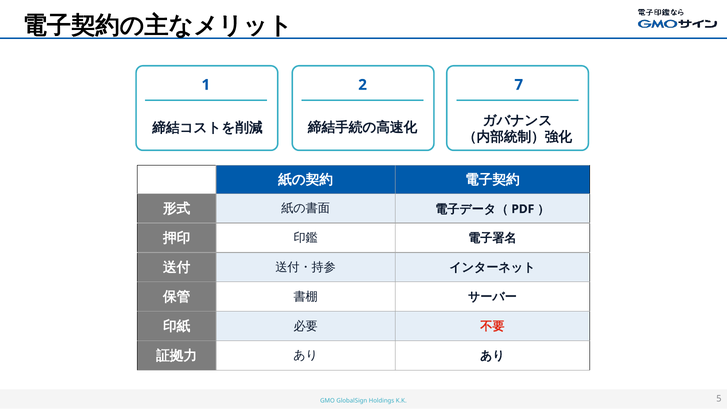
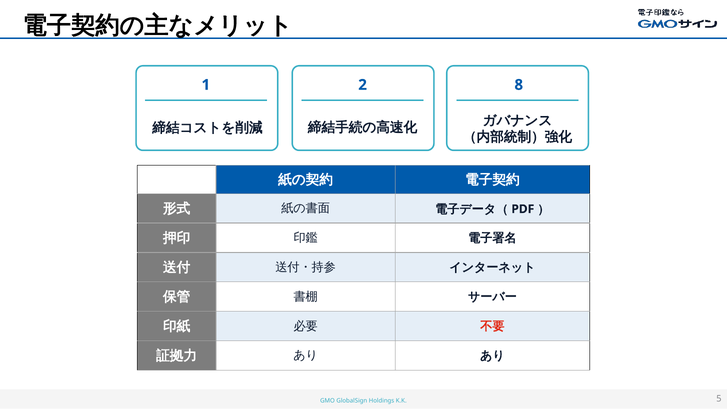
7: 7 -> 8 (519, 85)
